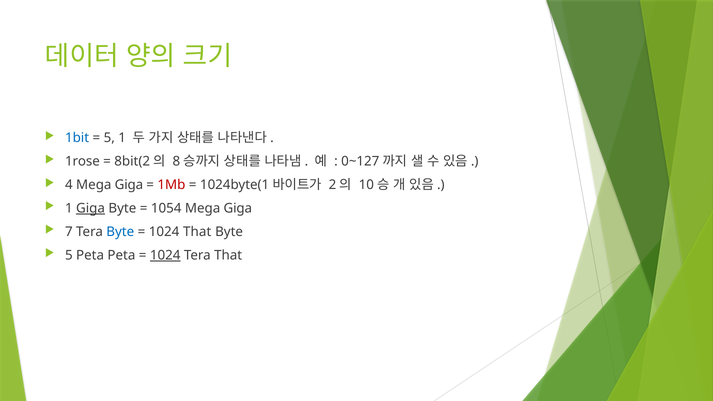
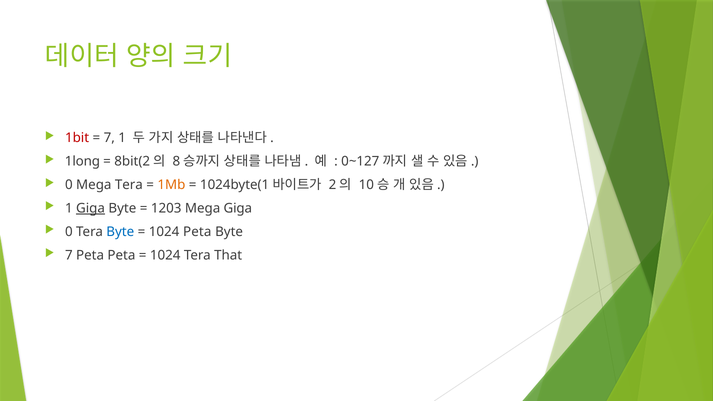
1bit colour: blue -> red (77, 138)
5: 5 -> 7 (109, 138)
1rose: 1rose -> 1long (82, 161)
4: 4 -> 0 (69, 185)
Giga: Giga -> Tera (129, 185)
1Mb colour: red -> orange (171, 185)
1054: 1054 -> 1203 (166, 208)
7: 7 -> 0 (69, 232)
1024 That: That -> Peta (197, 232)
5: 5 -> 7 (69, 255)
1024 underline: present -> none (165, 255)
